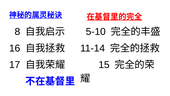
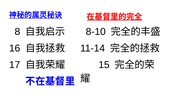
5-10: 5-10 -> 8-10 (96, 32)
